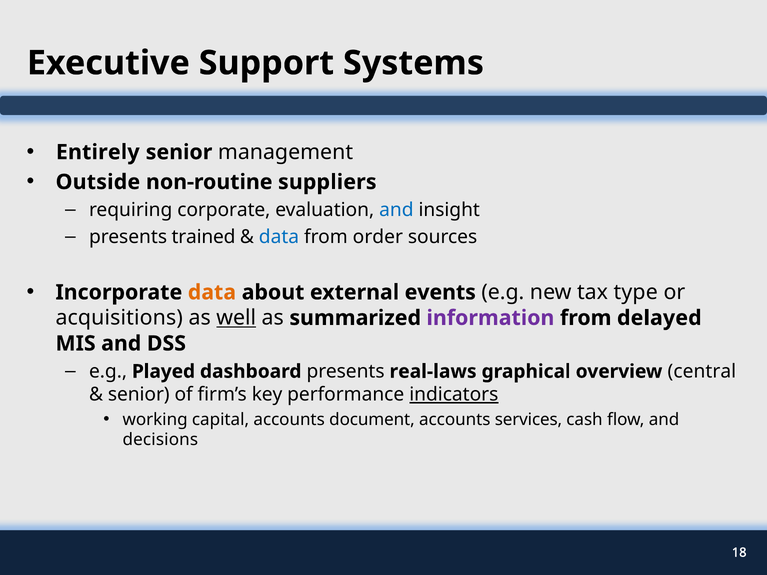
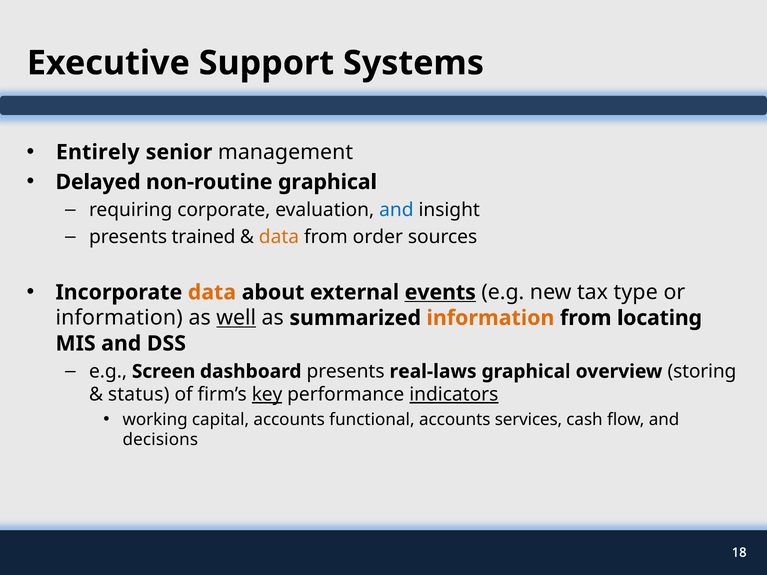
Outside: Outside -> Delayed (98, 182)
non-routine suppliers: suppliers -> graphical (327, 182)
data colour: blue -> orange (279, 237)
events underline: none -> present (440, 292)
acquisitions: acquisitions -> information (119, 318)
information colour: purple -> orange (490, 318)
delayed: delayed -> locating (659, 318)
Played: Played -> Screen (164, 372)
central: central -> storing (702, 372)
senior: senior -> status (139, 395)
key underline: none -> present (267, 395)
document: document -> functional (372, 420)
